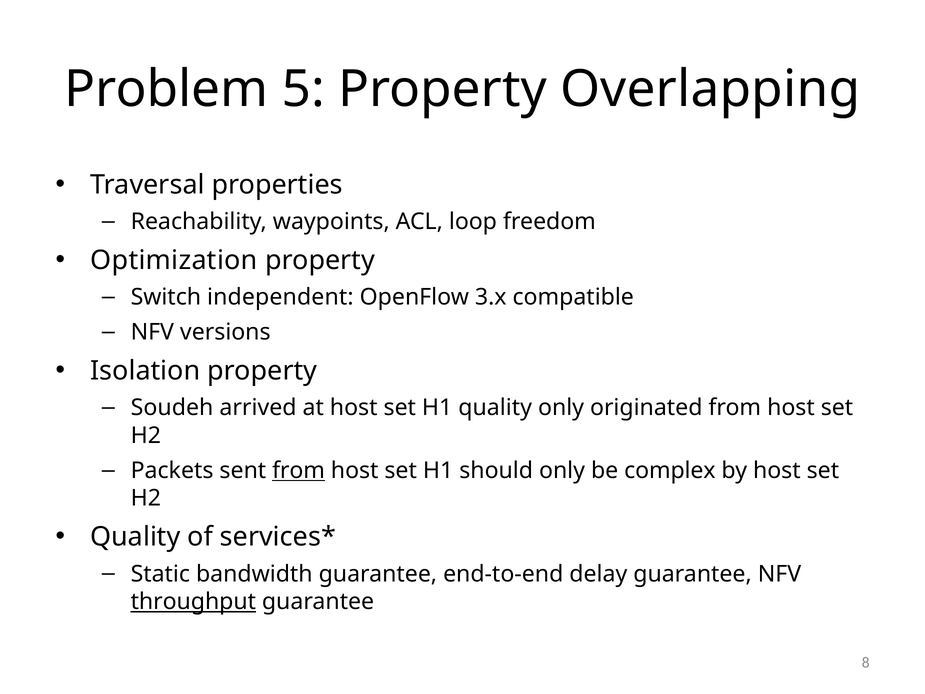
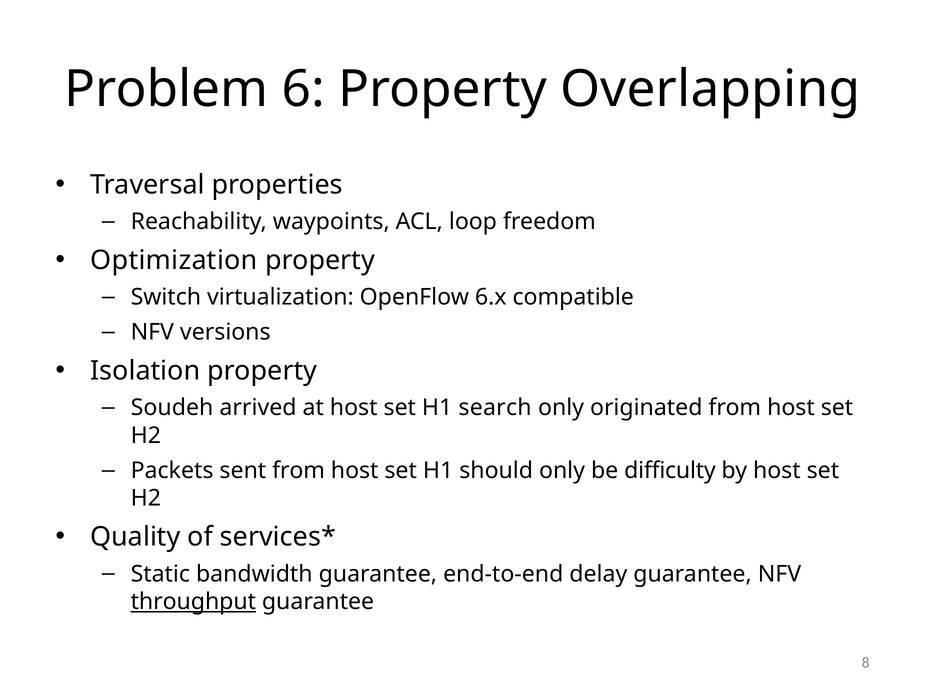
5: 5 -> 6 (303, 89)
independent: independent -> virtualization (280, 297)
3.x: 3.x -> 6.x (491, 297)
H1 quality: quality -> search (495, 408)
from underline: present -> none (299, 470)
complex: complex -> difficulty (670, 470)
